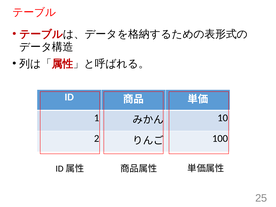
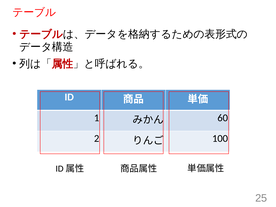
10: 10 -> 60 (223, 118)
